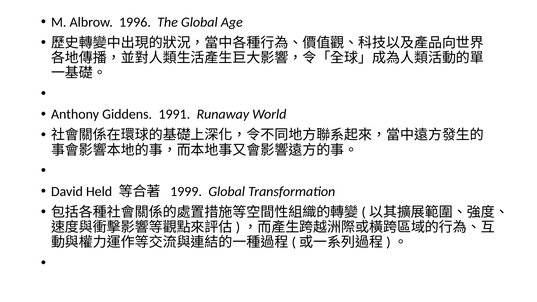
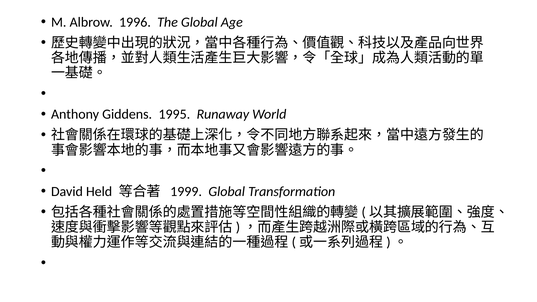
1991: 1991 -> 1995 (174, 114)
